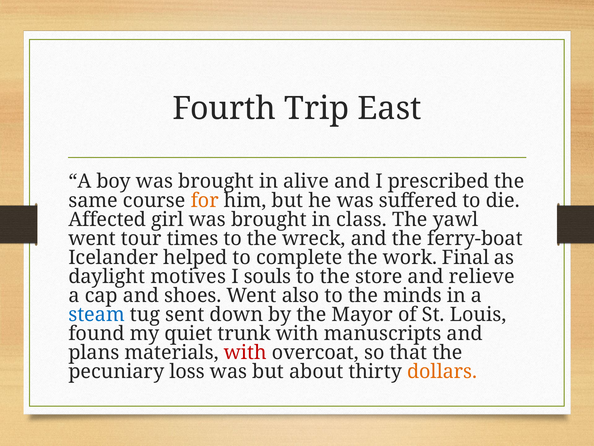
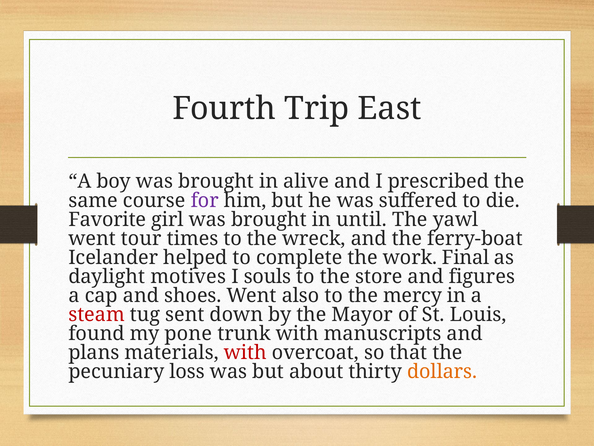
for colour: orange -> purple (205, 200)
Affected: Affected -> Favorite (107, 219)
class: class -> until (362, 219)
relieve: relieve -> figures (482, 276)
minds: minds -> mercy (413, 295)
steam colour: blue -> red (97, 314)
quiet: quiet -> pone (188, 333)
